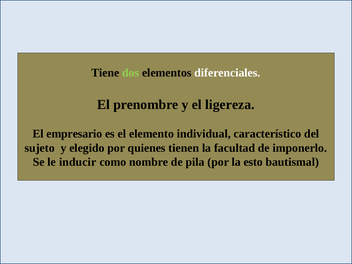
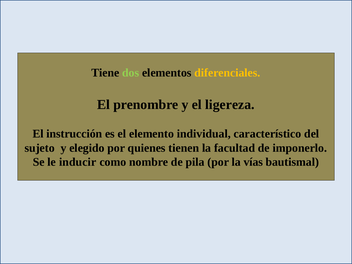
diferenciales colour: white -> yellow (227, 73)
empresario: empresario -> instrucción (74, 134)
esto: esto -> vías (253, 162)
